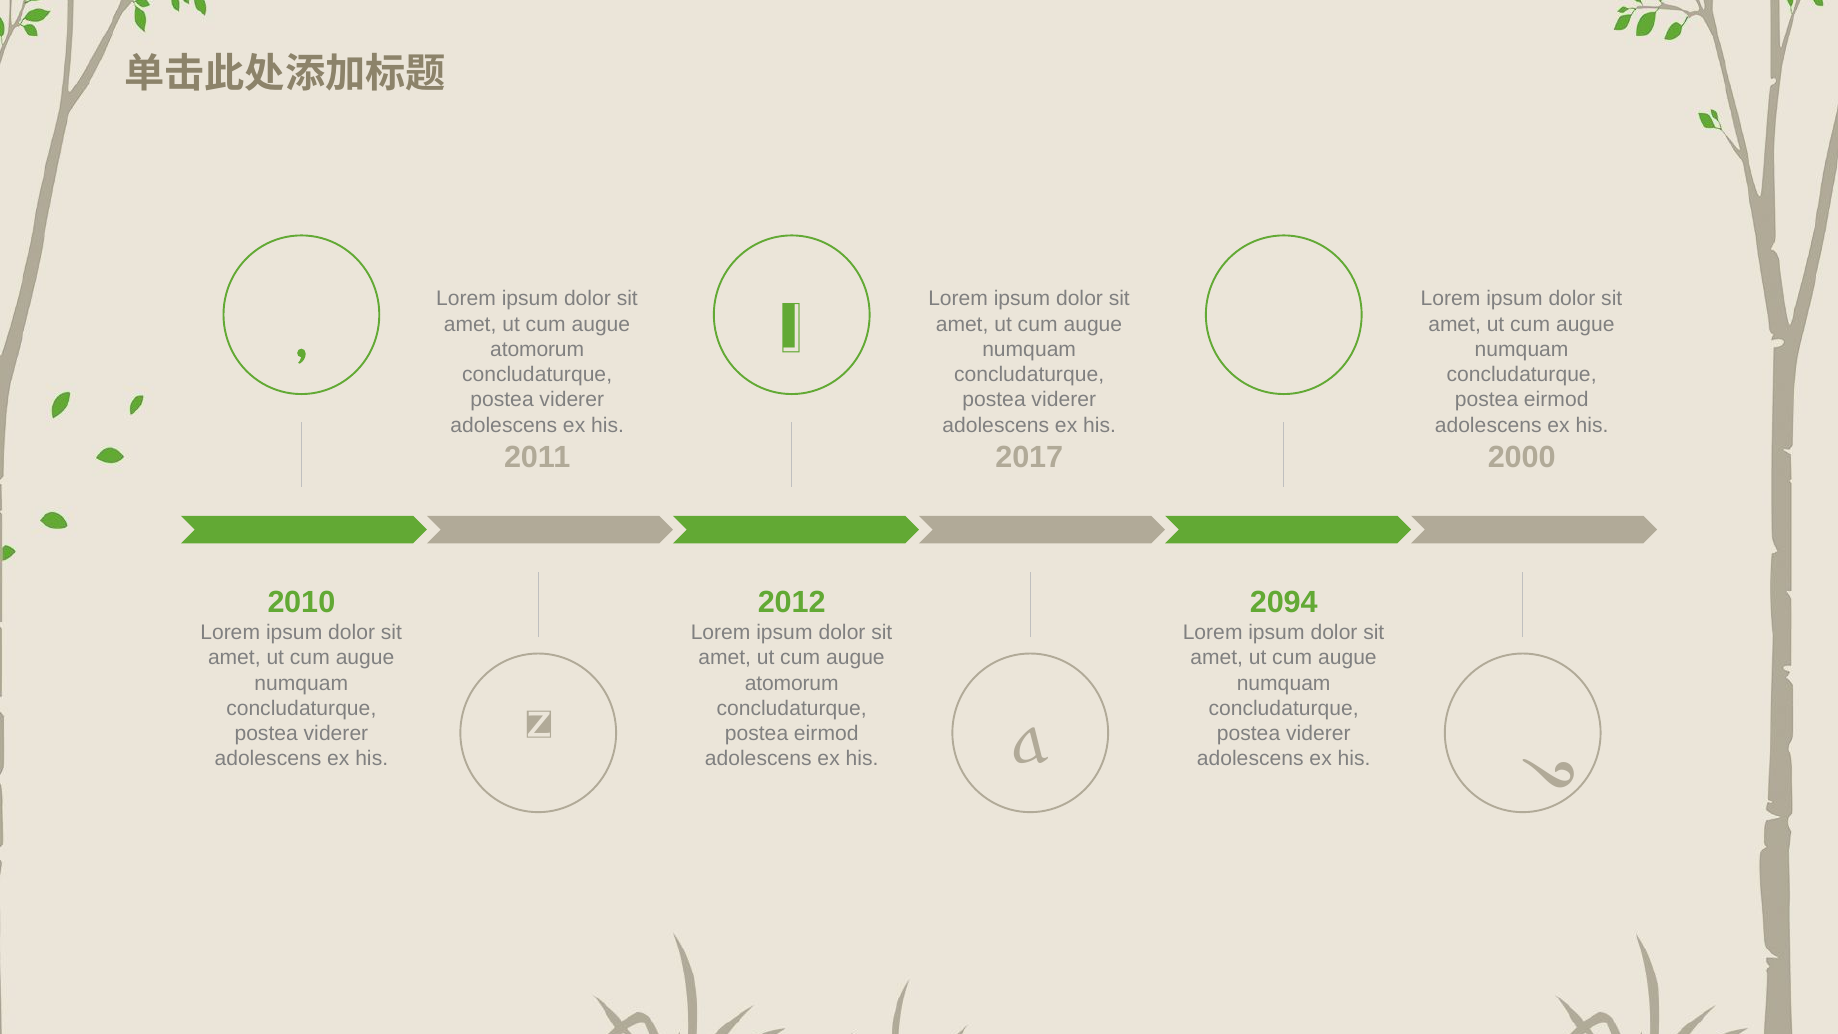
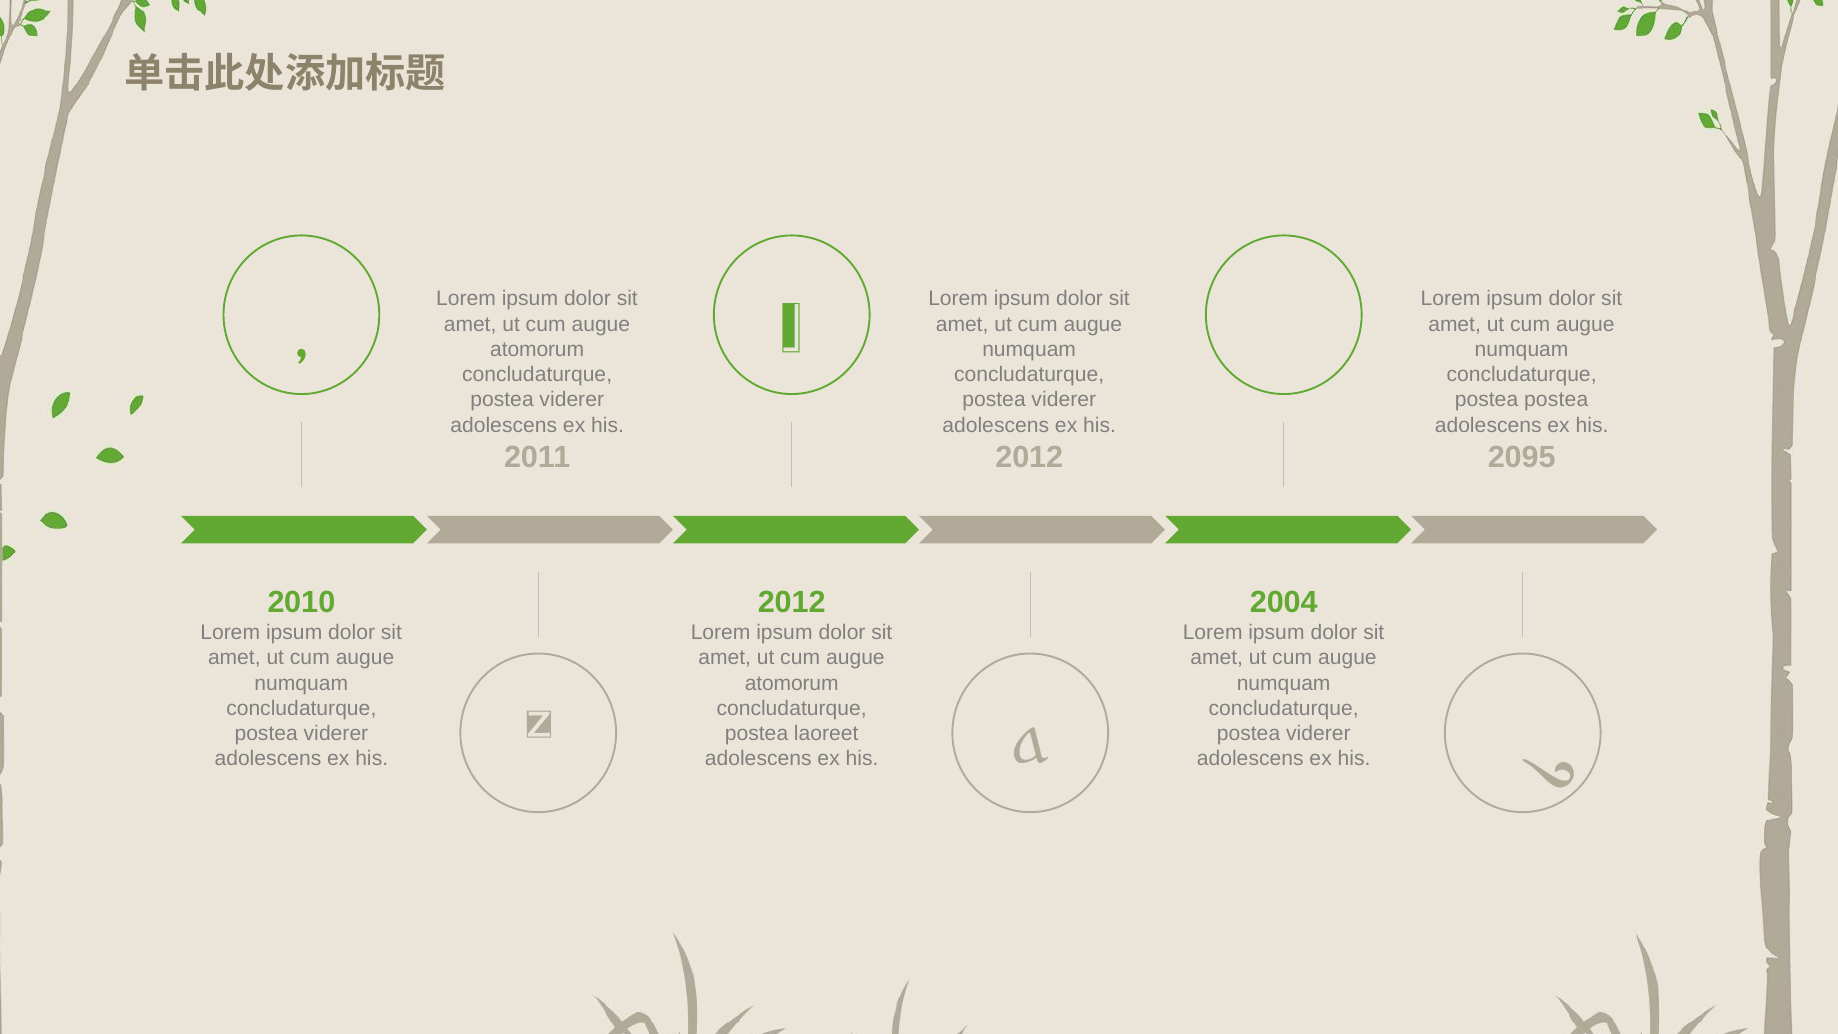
eirmod: eirmod -> postea (1556, 400)
2017: 2017 -> 2012 (1029, 457)
2000: 2000 -> 2095 (1522, 457)
2094: 2094 -> 2004 (1284, 602)
eirmod: eirmod -> laoreet (826, 734)
